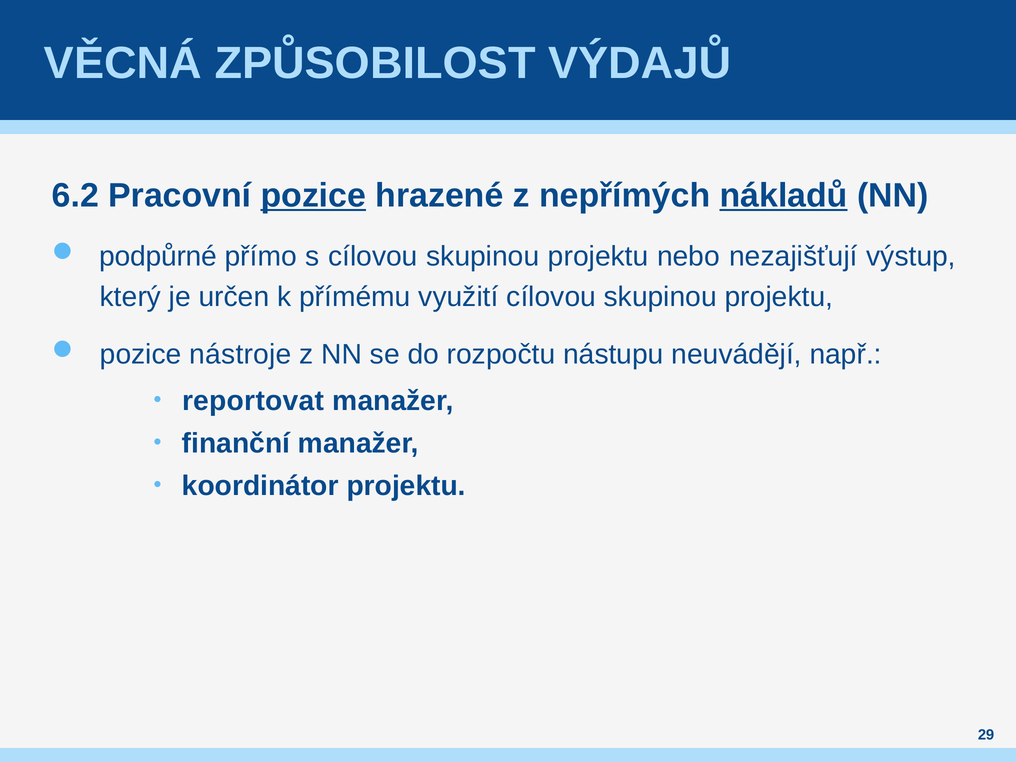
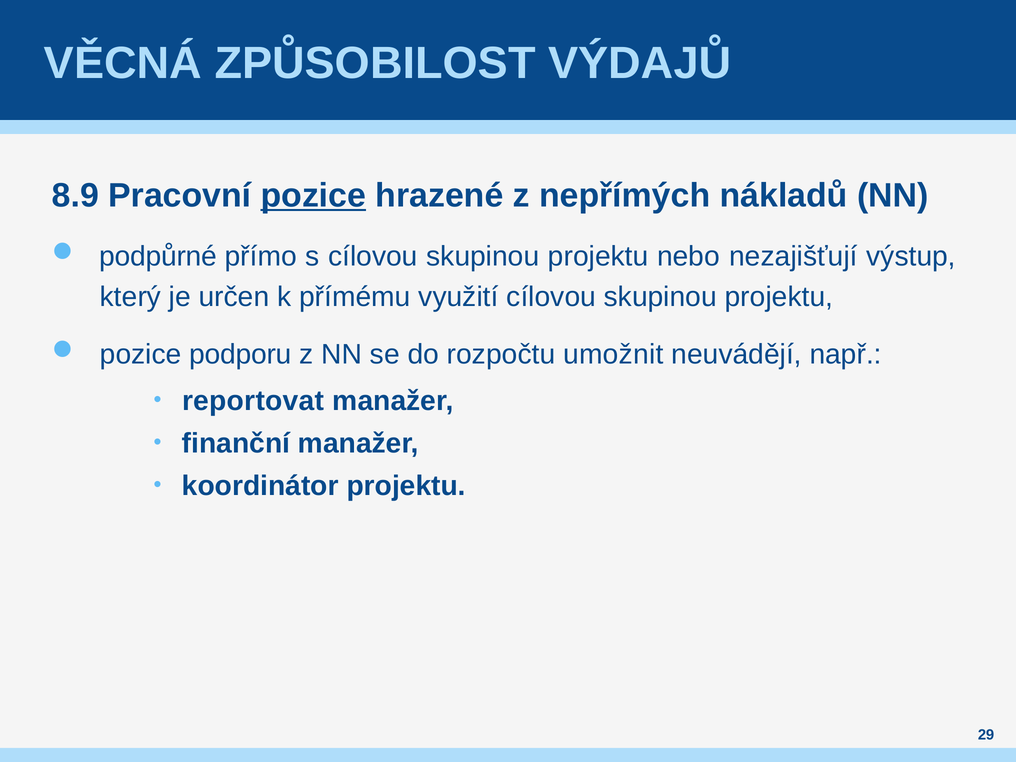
6.2: 6.2 -> 8.9 (75, 196)
nákladů underline: present -> none (784, 196)
nástroje: nástroje -> podporu (241, 354)
nástupu: nástupu -> umožnit (613, 354)
